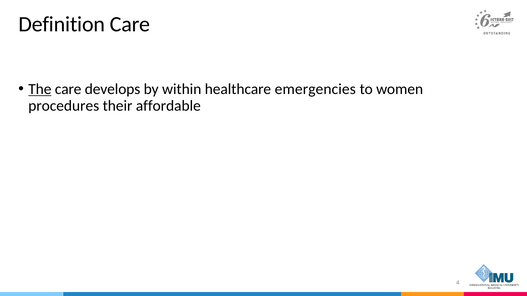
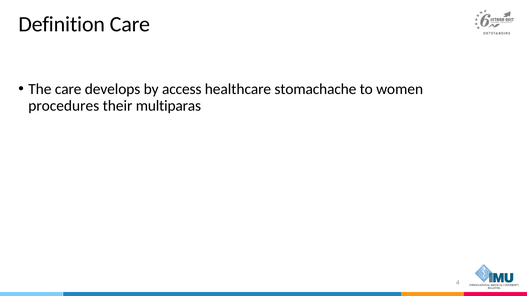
The underline: present -> none (40, 89)
within: within -> access (182, 89)
emergencies: emergencies -> stomachache (315, 89)
affordable: affordable -> multiparas (168, 106)
